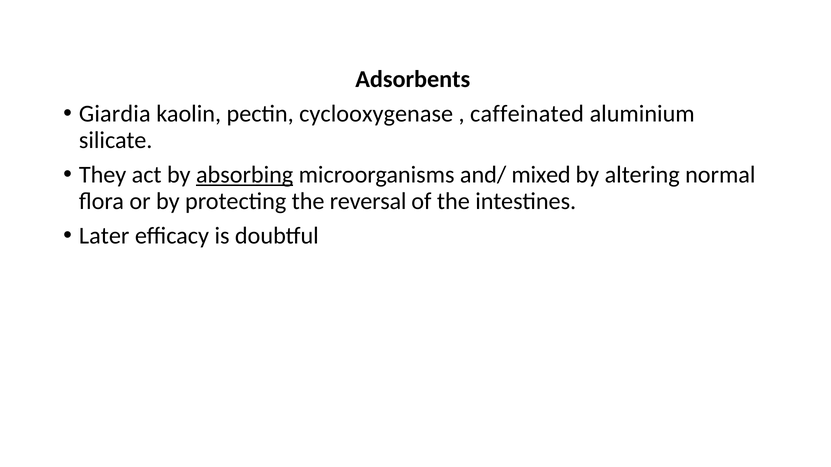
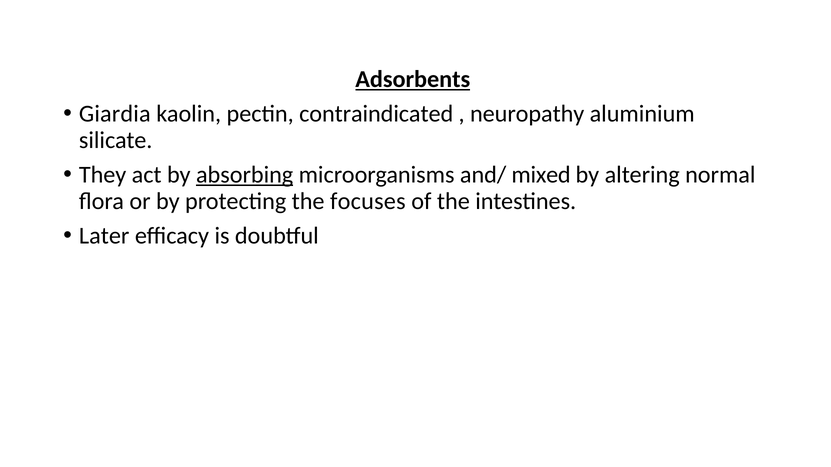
Adsorbents underline: none -> present (413, 79)
cyclooxygenase: cyclooxygenase -> contraindicated (376, 114)
caffeinated: caffeinated -> neuropathy (527, 114)
reversal: reversal -> focuses (368, 201)
